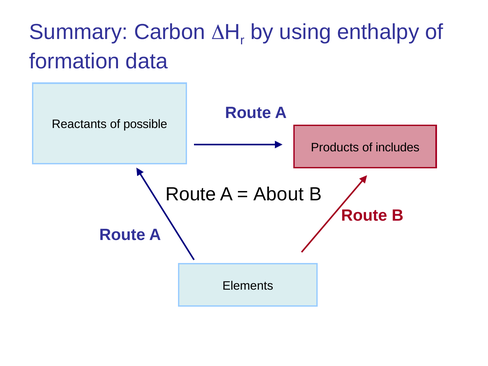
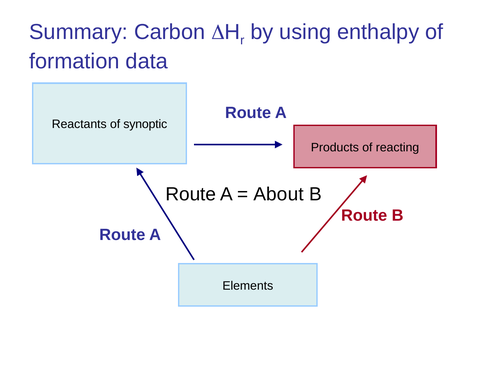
possible: possible -> synoptic (145, 124)
includes: includes -> reacting (397, 147)
